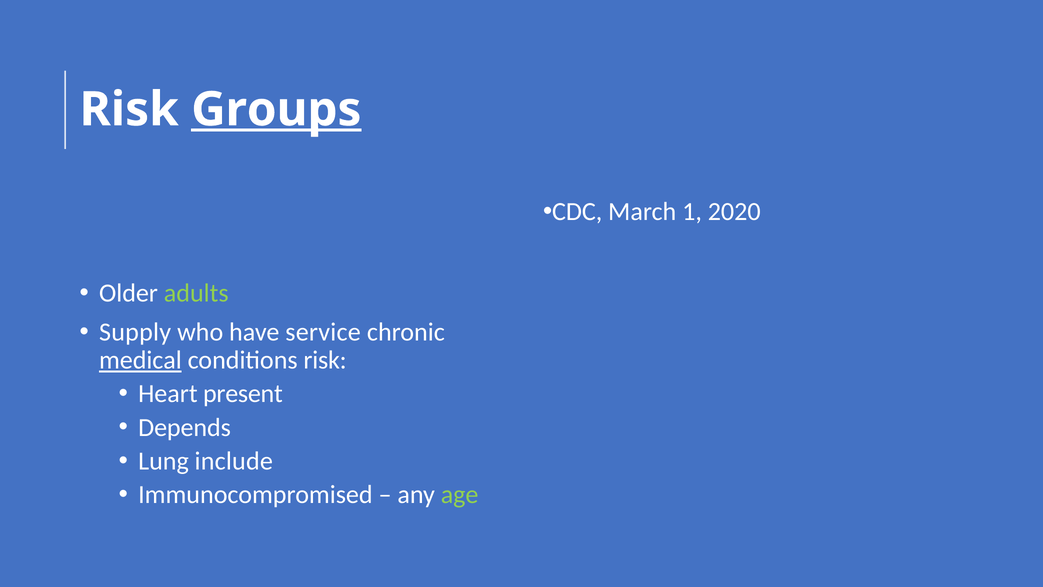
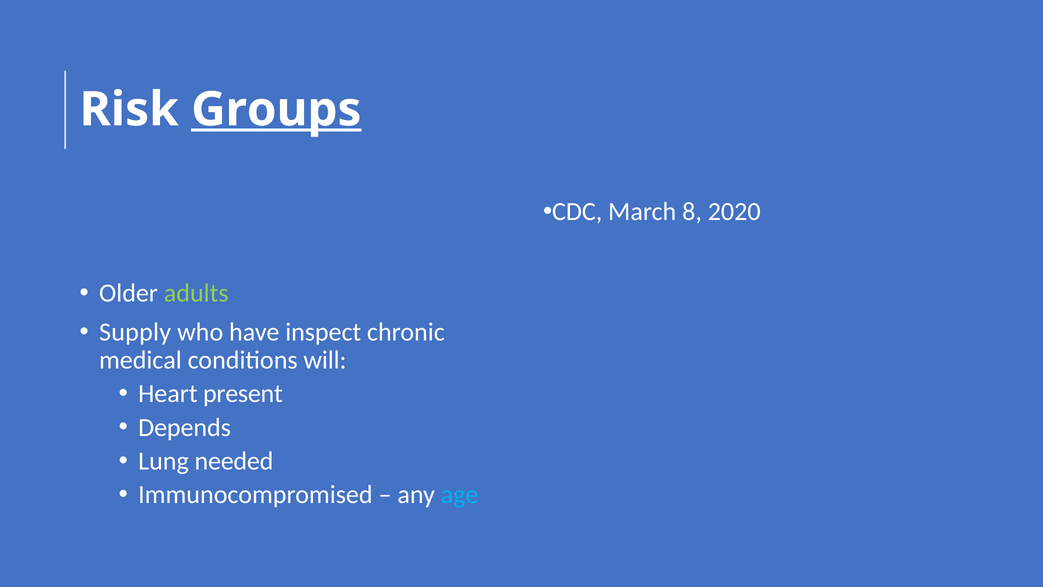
1: 1 -> 8 (692, 212)
service: service -> inspect (323, 332)
medical underline: present -> none (140, 360)
conditions risk: risk -> will (325, 360)
include: include -> needed (234, 461)
age colour: light green -> light blue (460, 494)
